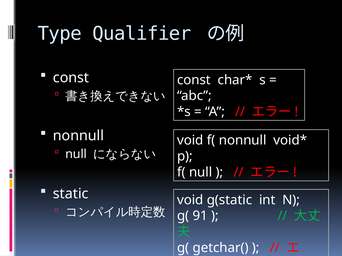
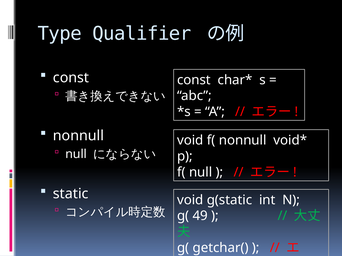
91: 91 -> 49 (200, 216)
